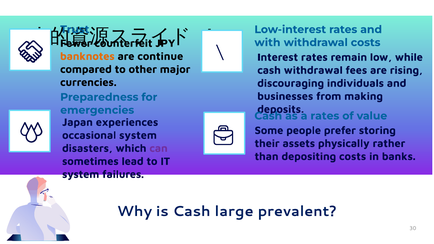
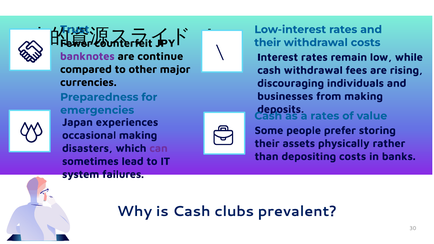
with: with -> their (268, 43)
banknotes colour: orange -> purple (87, 56)
occasional system: system -> making (138, 135)
large: large -> clubs (234, 211)
